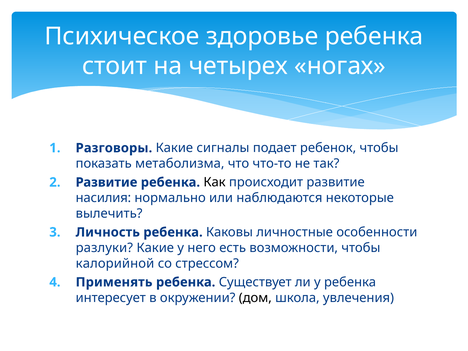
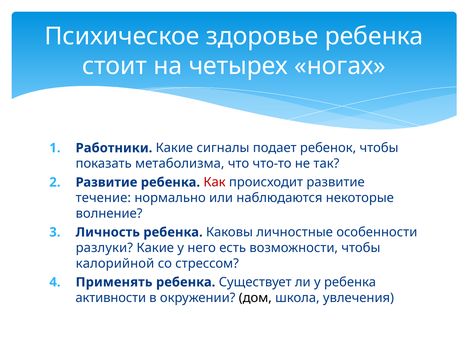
Разговоры: Разговоры -> Работники (114, 148)
Как colour: black -> red (215, 182)
насилия: насилия -> течение (103, 198)
вылечить: вылечить -> волнение (109, 214)
интересует: интересует -> активности (111, 298)
